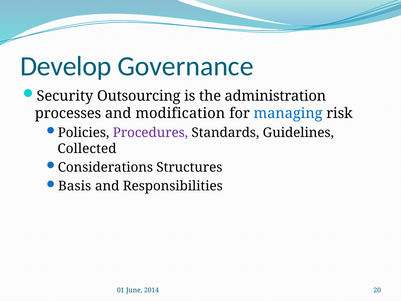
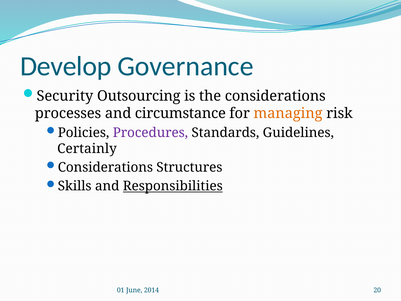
the administration: administration -> considerations (275, 96)
modification: modification -> circumstance (180, 113)
managing colour: blue -> orange (288, 113)
Collected: Collected -> Certainly (87, 149)
Basis: Basis -> Skills (75, 186)
Responsibilities underline: none -> present (173, 186)
